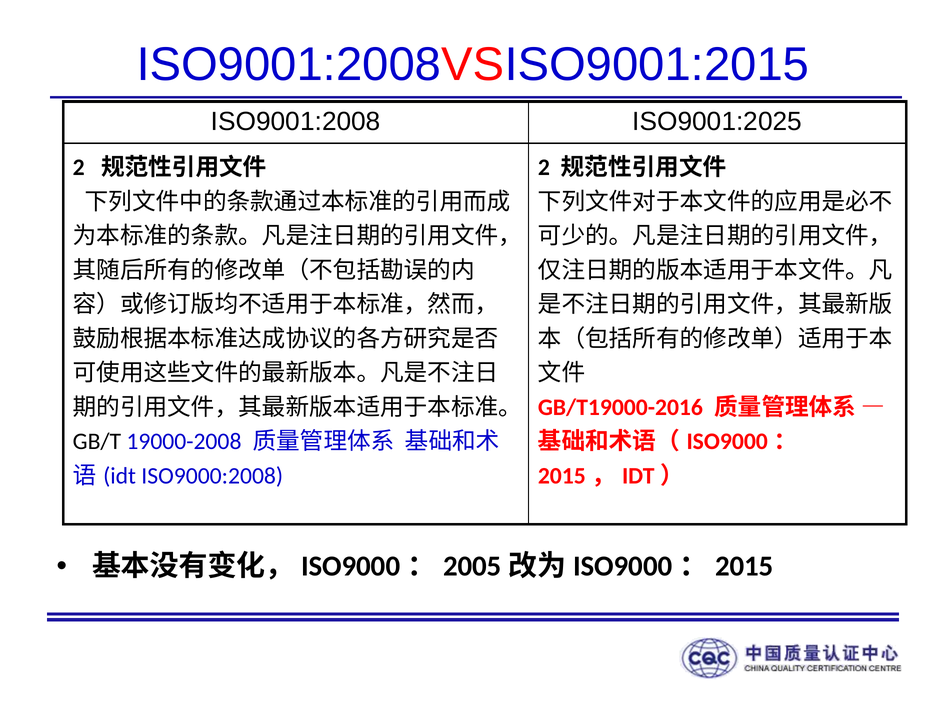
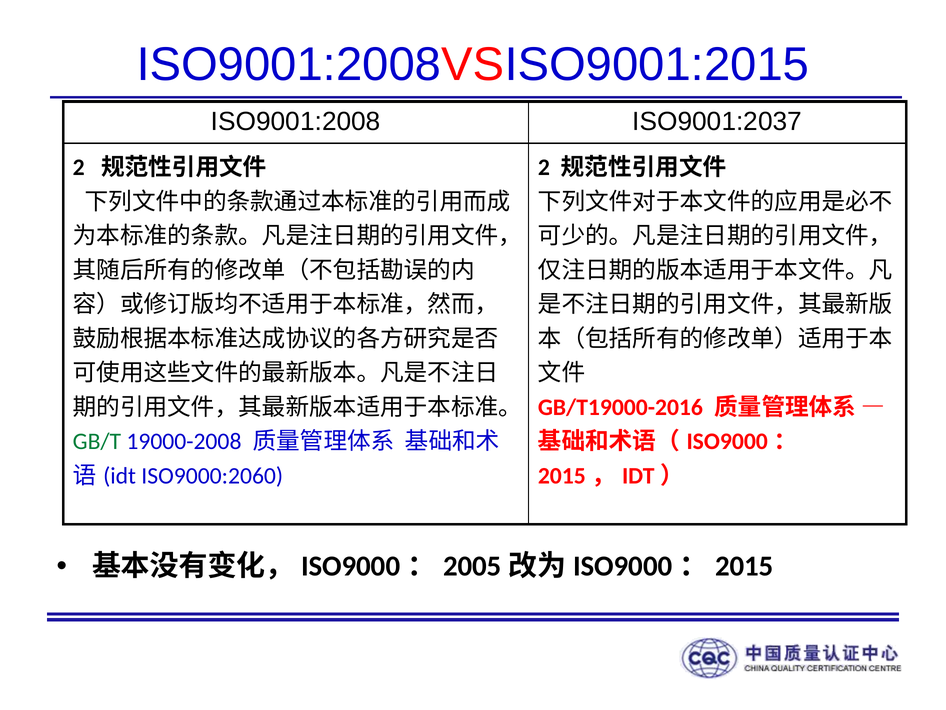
ISO9001:2025: ISO9001:2025 -> ISO9001:2037 (717, 121)
GB/T colour: black -> green (97, 441)
ISO9000:2008: ISO9000:2008 -> ISO9000:2060 (212, 476)
